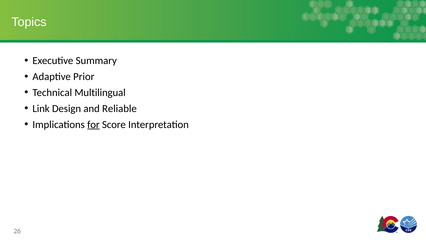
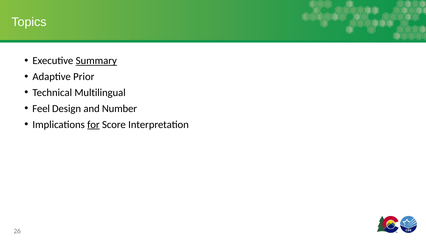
Summary underline: none -> present (96, 61)
Link: Link -> Feel (41, 108)
Reliable: Reliable -> Number (119, 108)
